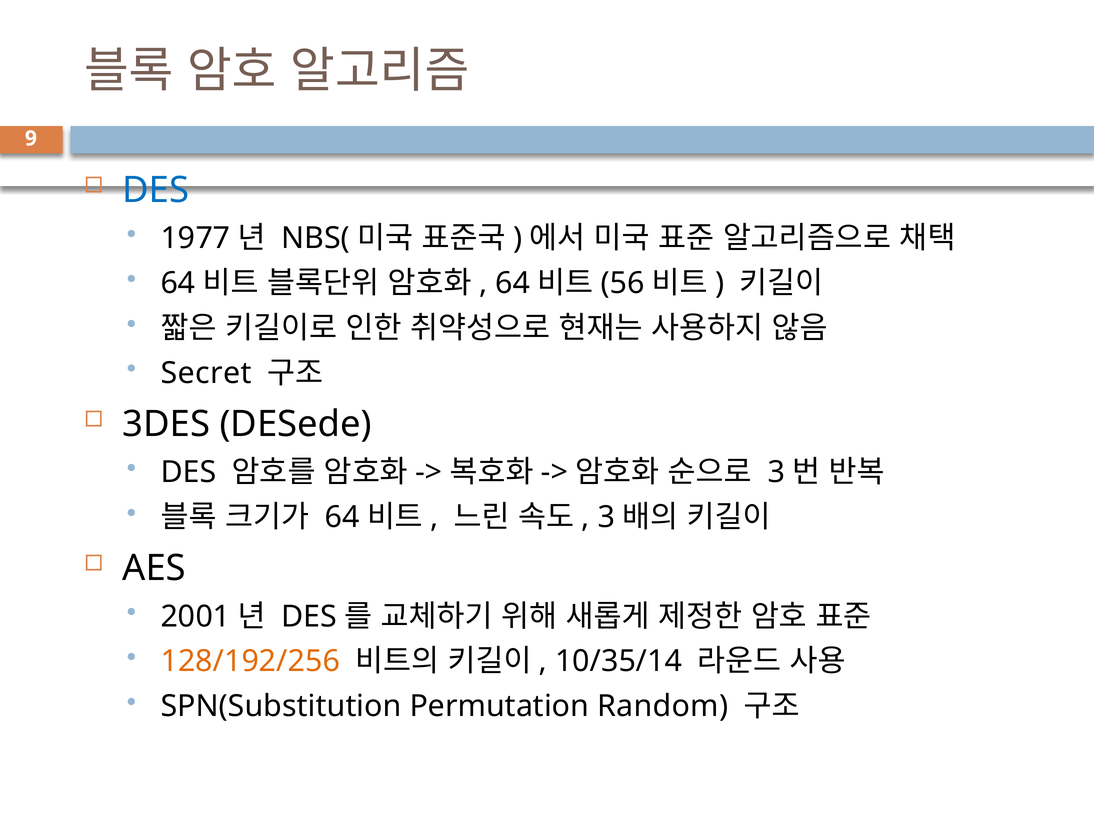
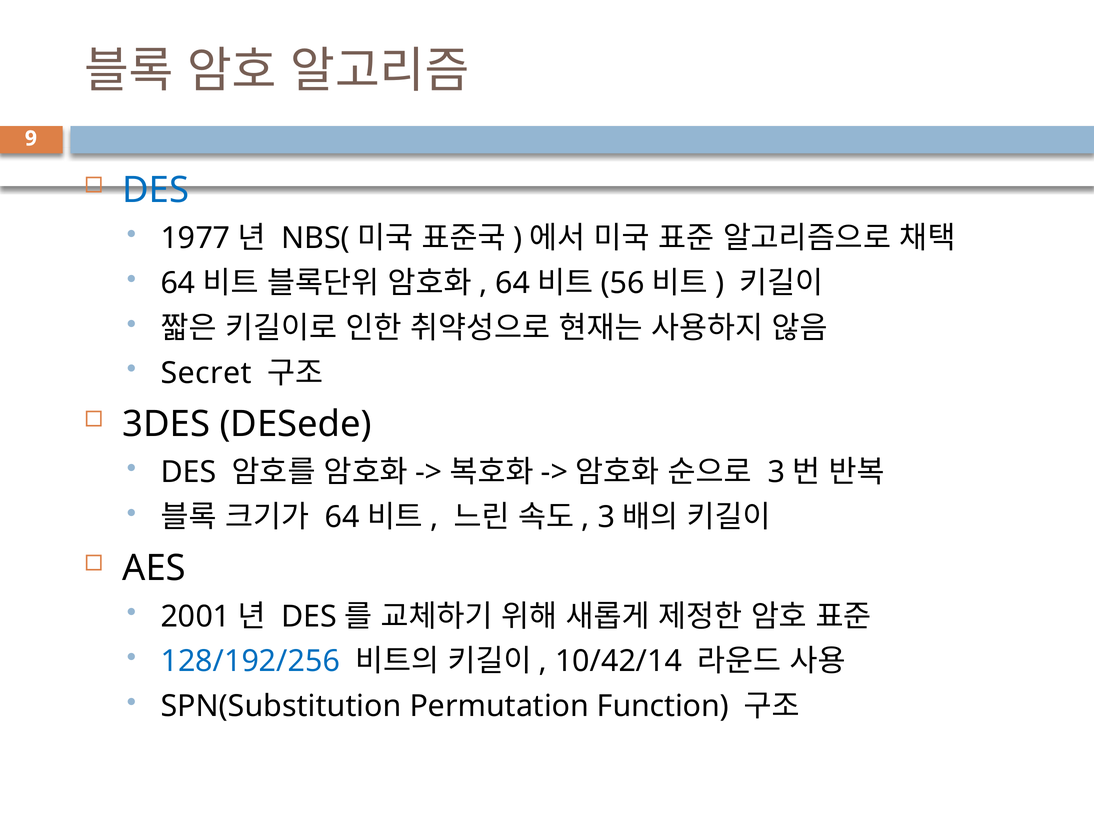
128/192/256 colour: orange -> blue (250, 661)
10/35/14: 10/35/14 -> 10/42/14 (619, 661)
Random: Random -> Function (663, 706)
